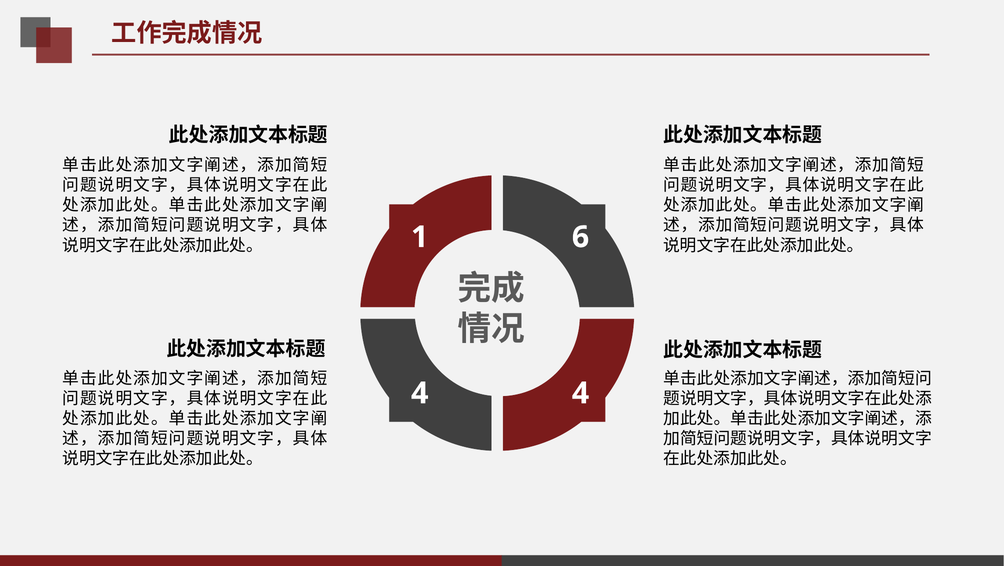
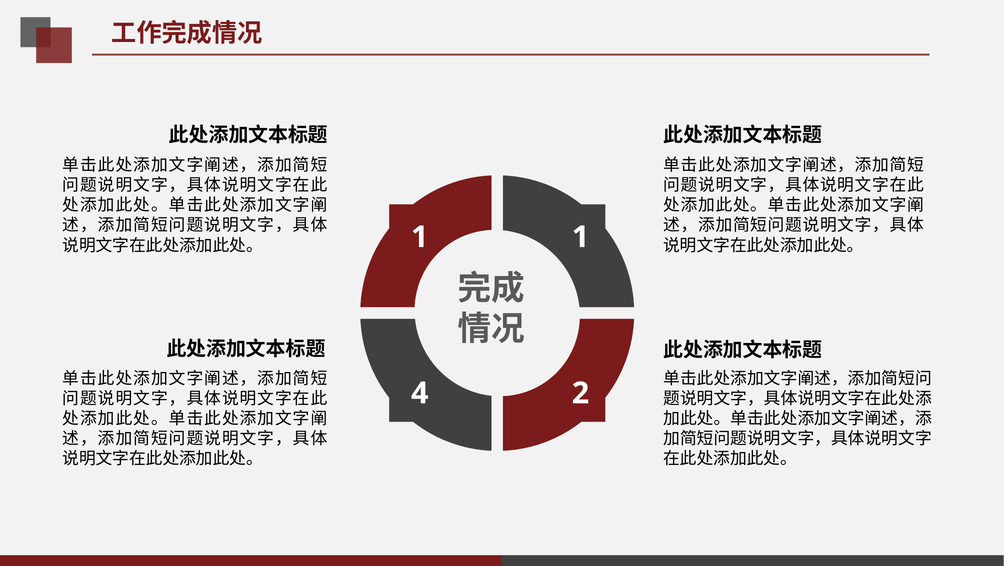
1 6: 6 -> 1 (581, 237)
4 4: 4 -> 2 (581, 393)
